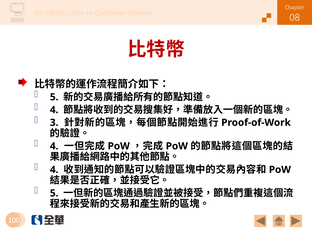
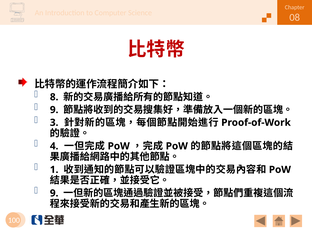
5: 5 -> 8 (54, 97)
4: 4 -> 9 (54, 110)
4: 4 -> 1 (54, 170)
5: 5 -> 9 (54, 193)
